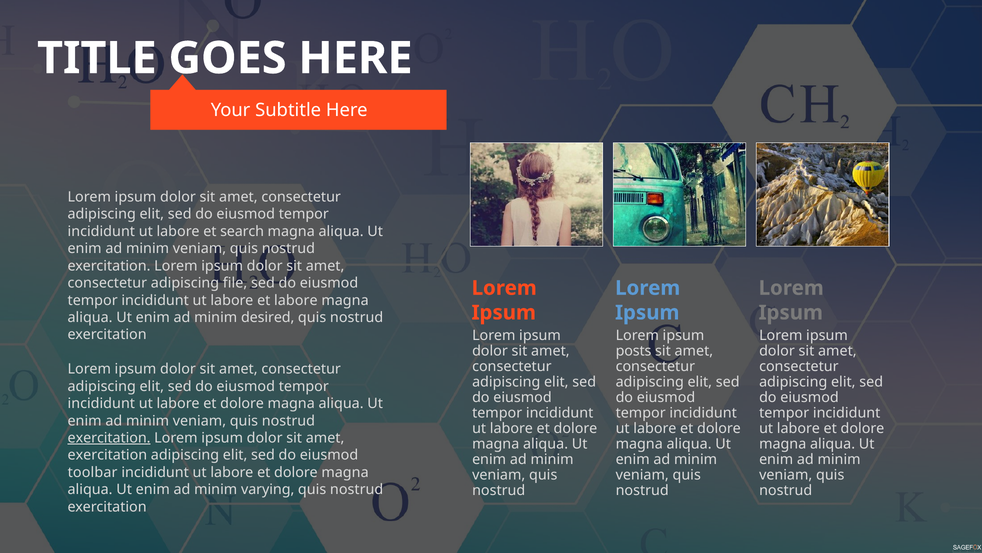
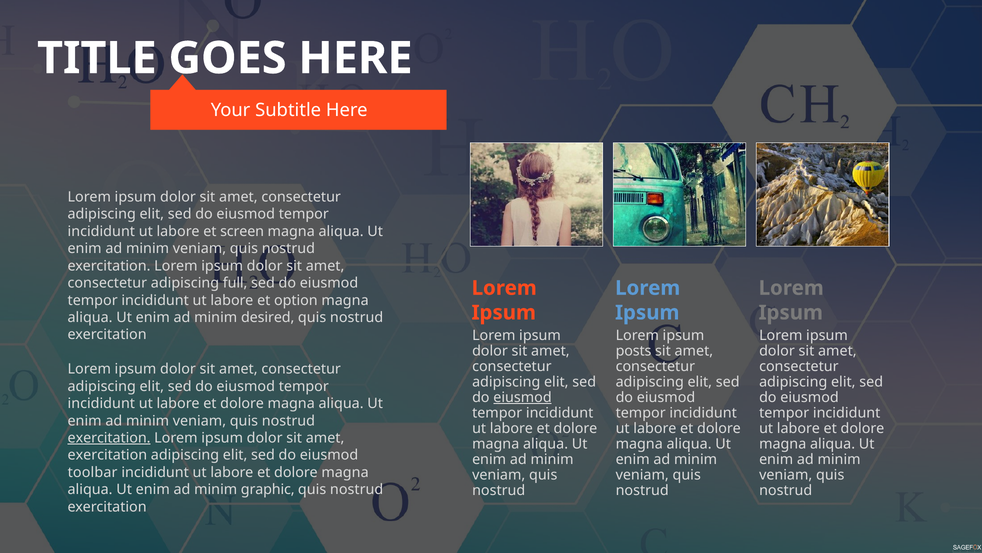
search: search -> screen (242, 231)
file: file -> full (235, 283)
et labore: labore -> option (296, 300)
eiusmod underline: none -> present (523, 397)
varying: varying -> graphic (268, 489)
